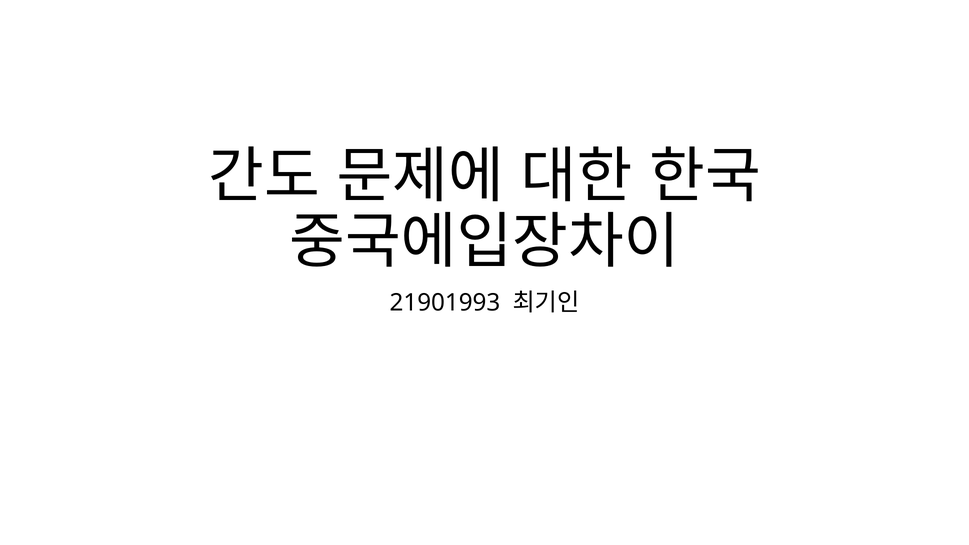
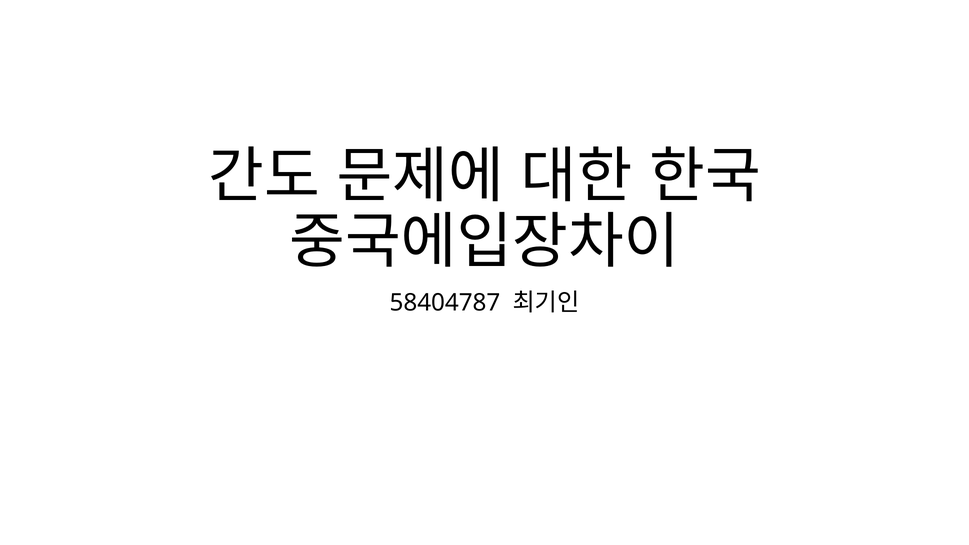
21901993: 21901993 -> 58404787 (445, 303)
